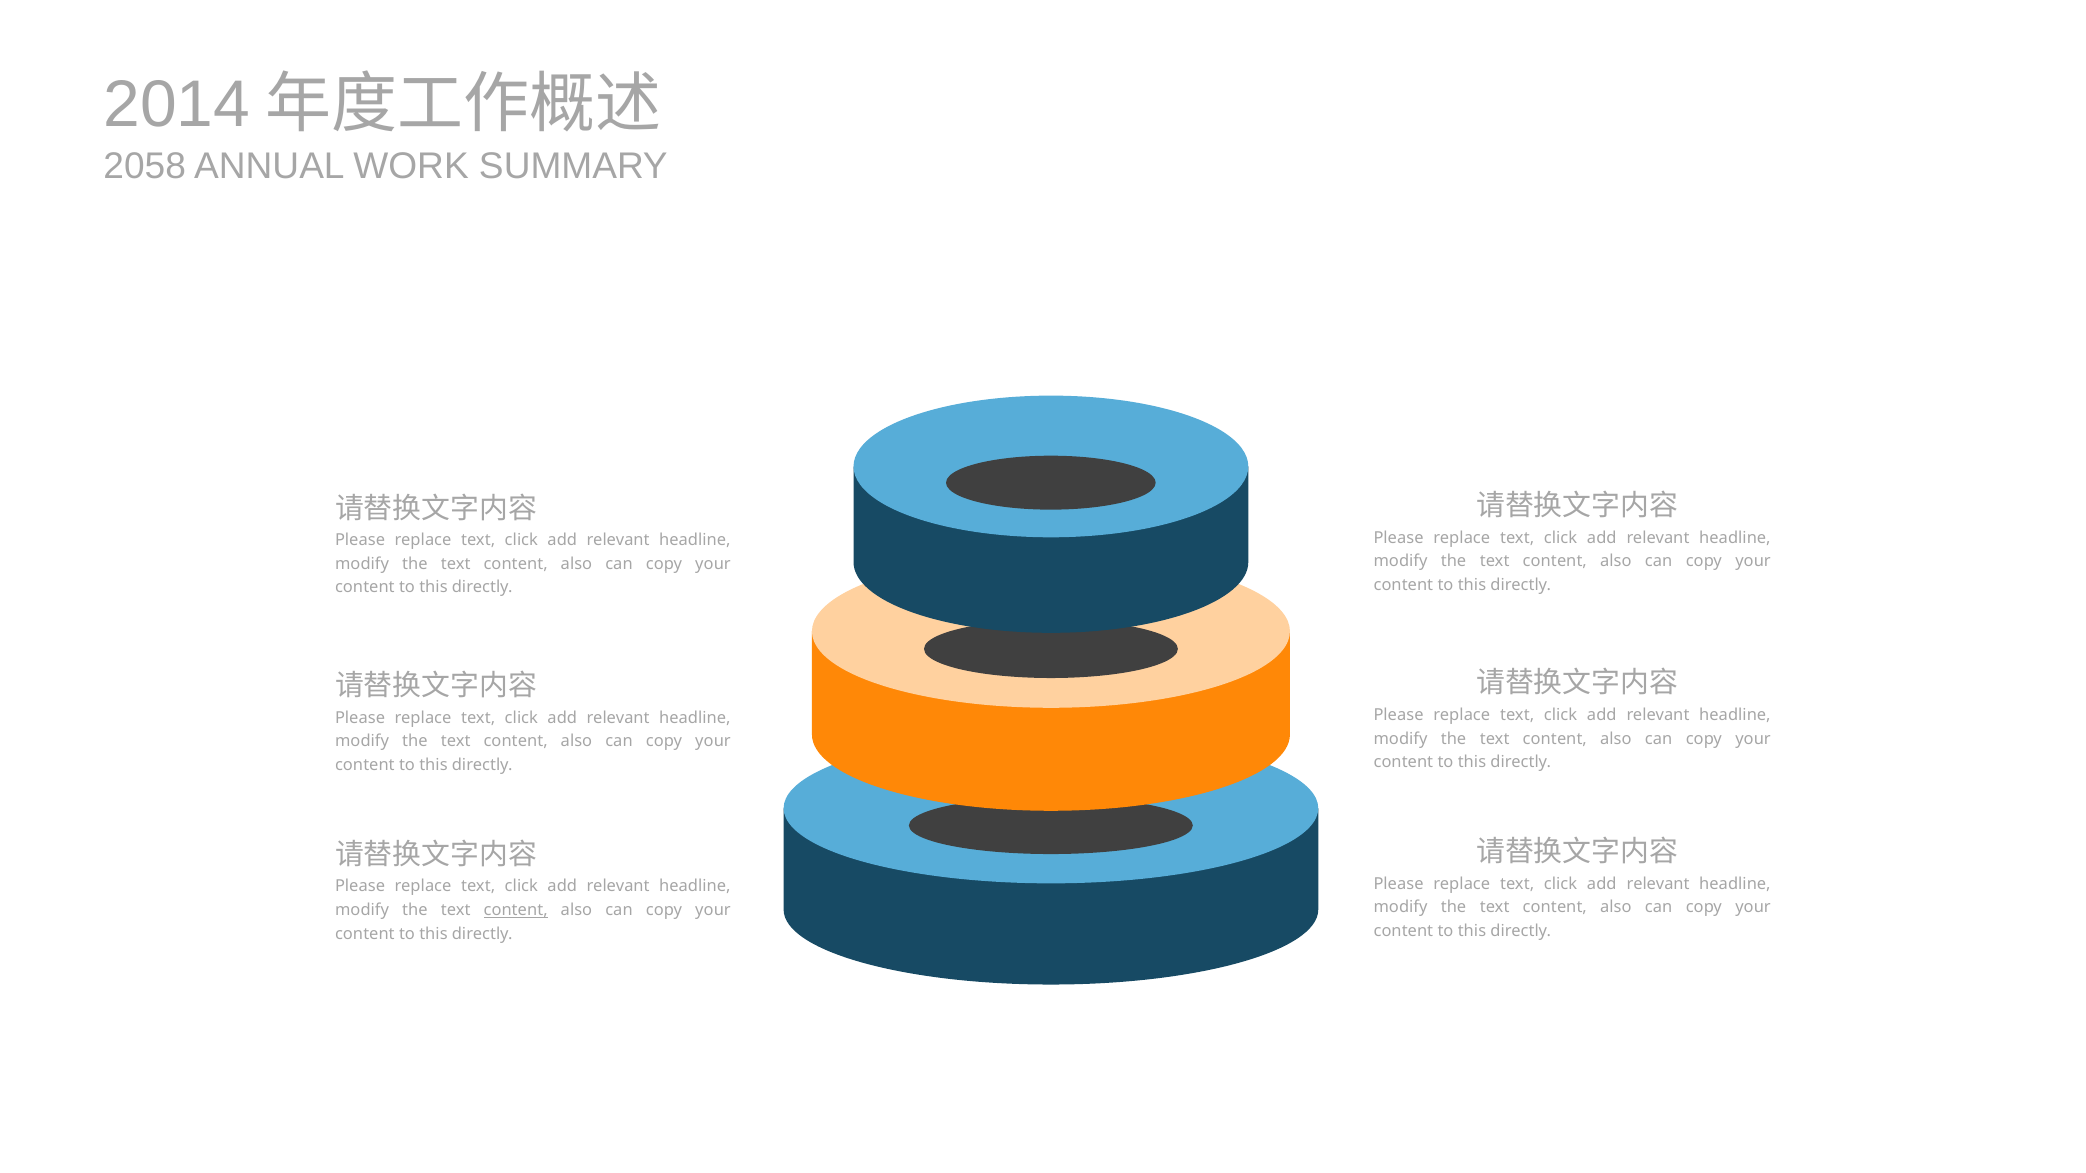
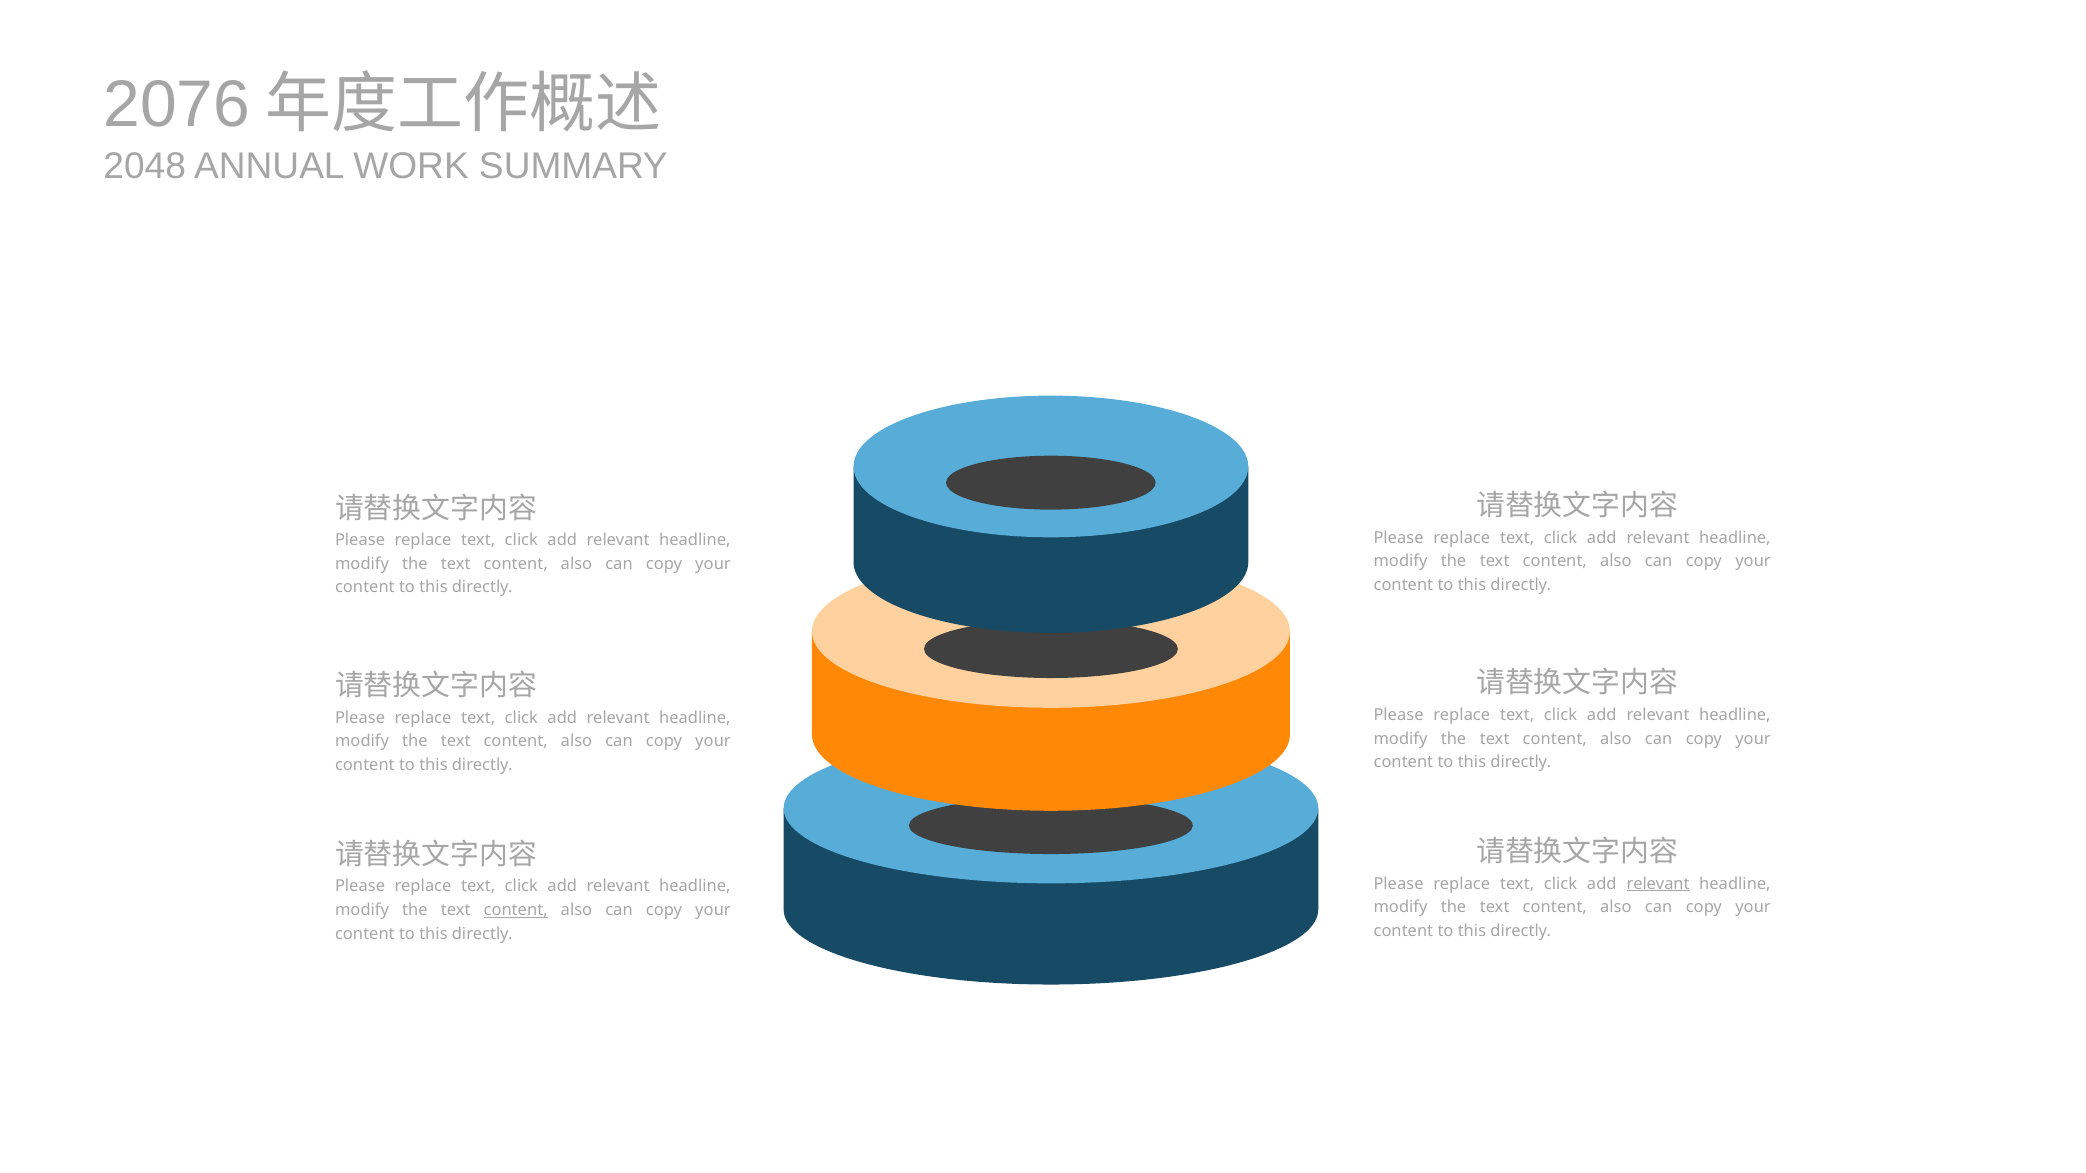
2014: 2014 -> 2076 (177, 105)
2058: 2058 -> 2048 (145, 166)
relevant underline: none -> present (1658, 884)
